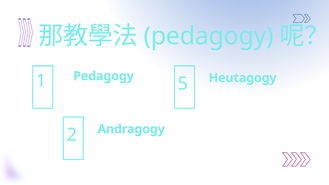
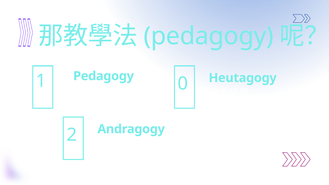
5: 5 -> 0 (183, 84)
